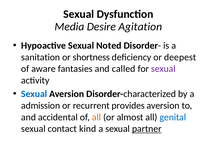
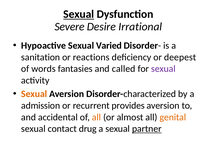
Sexual underline: none -> present (79, 14)
Media: Media -> Severe (70, 27)
Agitation: Agitation -> Irrational (140, 27)
Noted: Noted -> Varied (109, 46)
shortness: shortness -> reactions (91, 57)
aware: aware -> words (44, 69)
Sexual colour: blue -> orange (34, 94)
genital colour: blue -> orange (173, 117)
kind: kind -> drug (88, 129)
